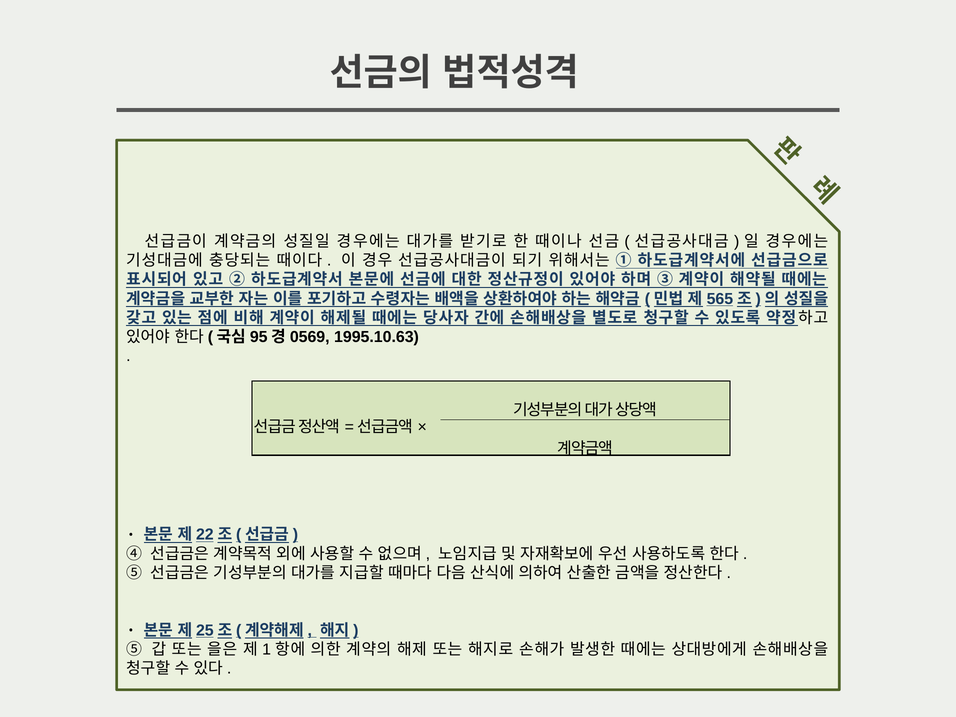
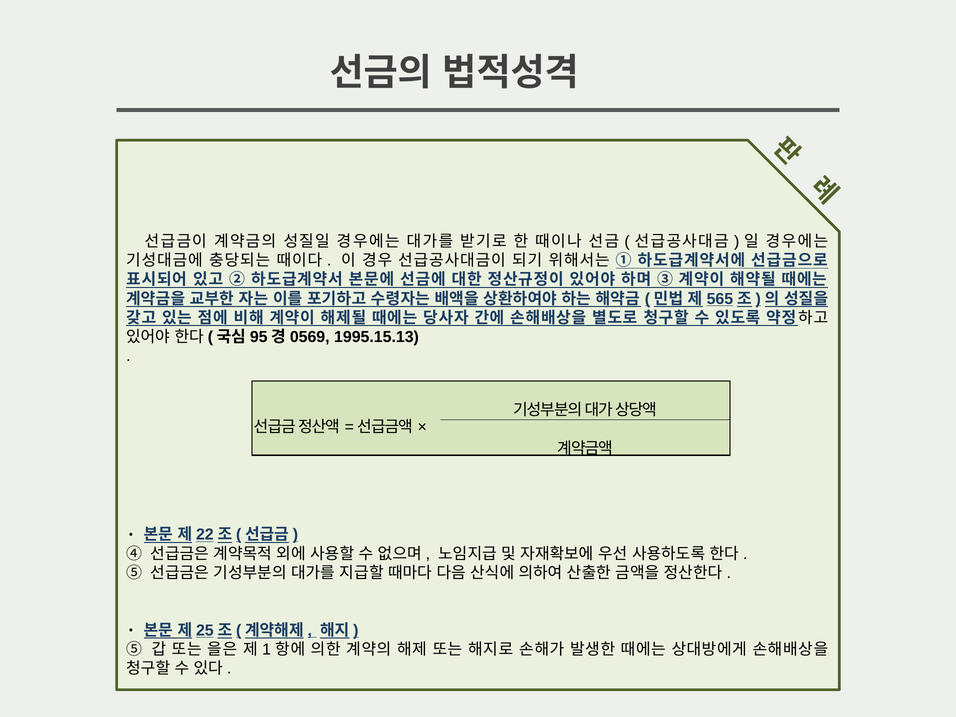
1995.10.63: 1995.10.63 -> 1995.15.13 (376, 337)
